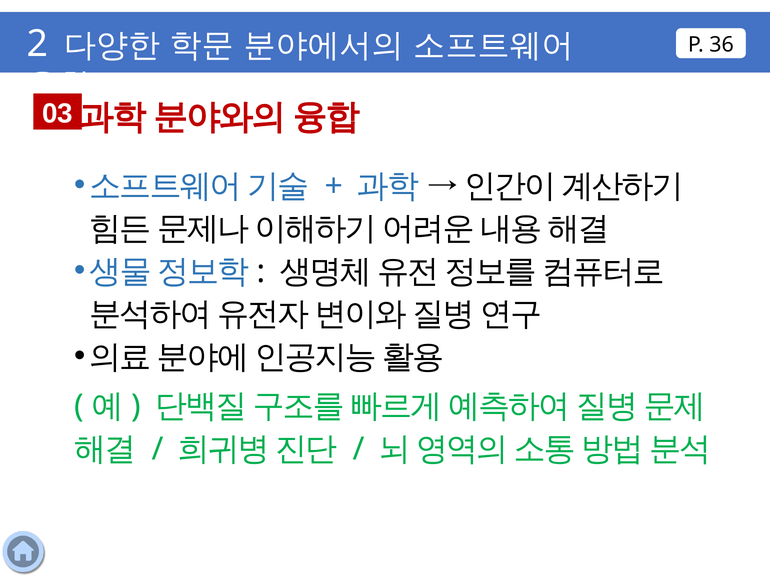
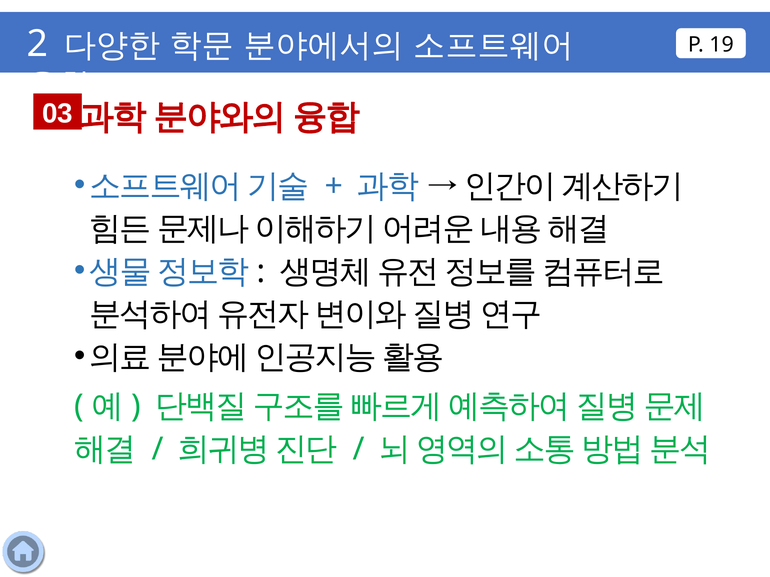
36: 36 -> 19 (722, 45)
